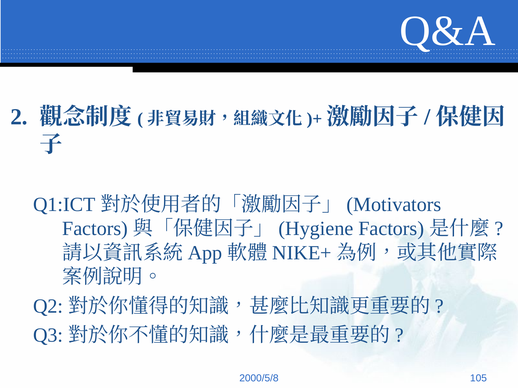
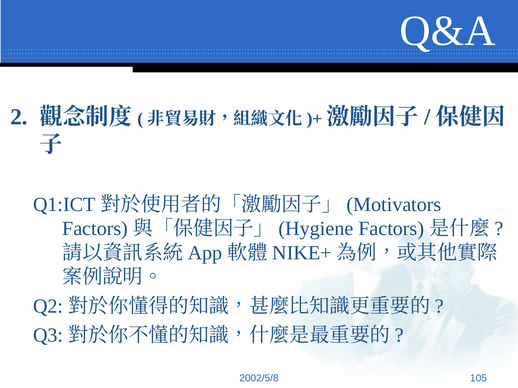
2000/5/8: 2000/5/8 -> 2002/5/8 (259, 379)
